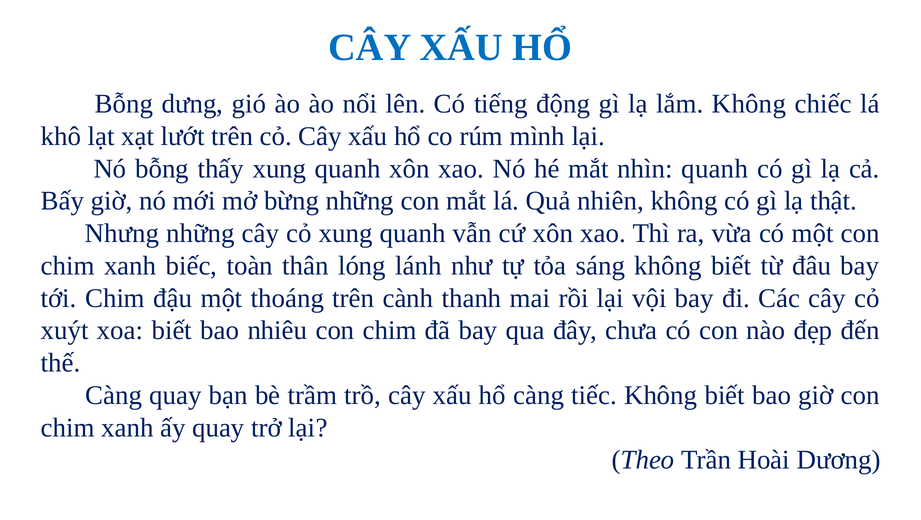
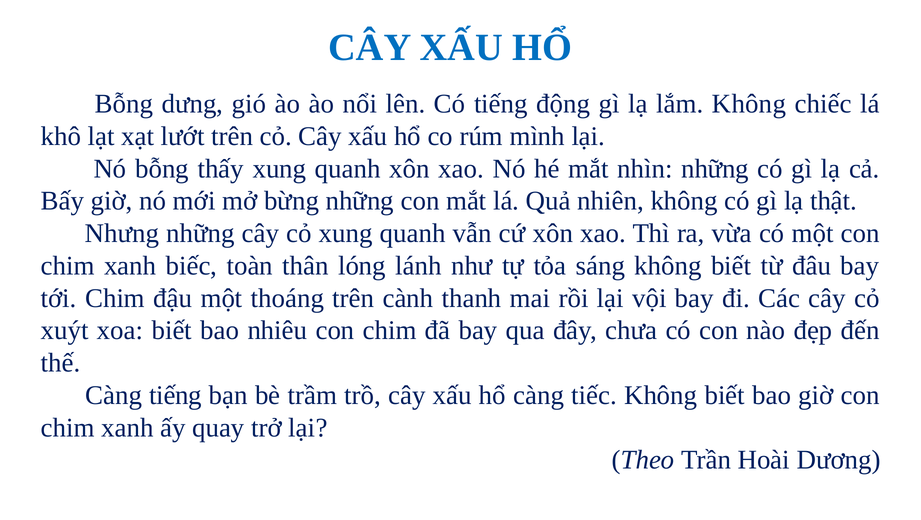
nhìn quanh: quanh -> những (715, 168)
Càng quay: quay -> tiếng (176, 395)
